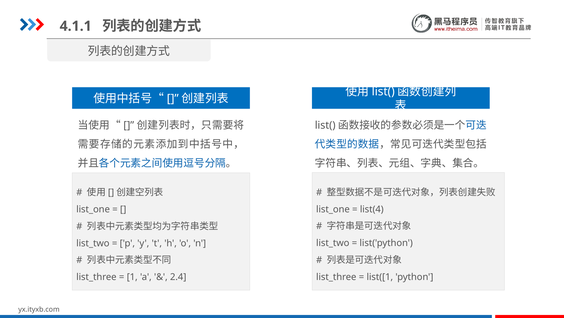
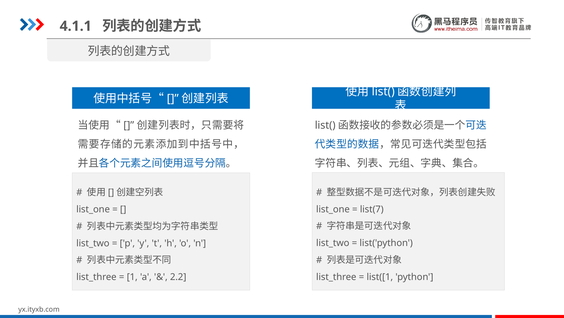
list(4: list(4 -> list(7 (372, 209)
2.4: 2.4 -> 2.2 (178, 277)
